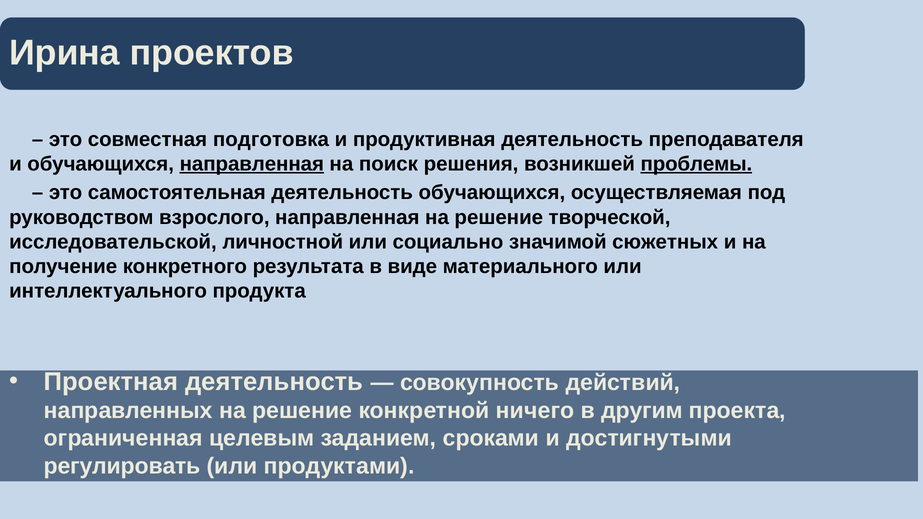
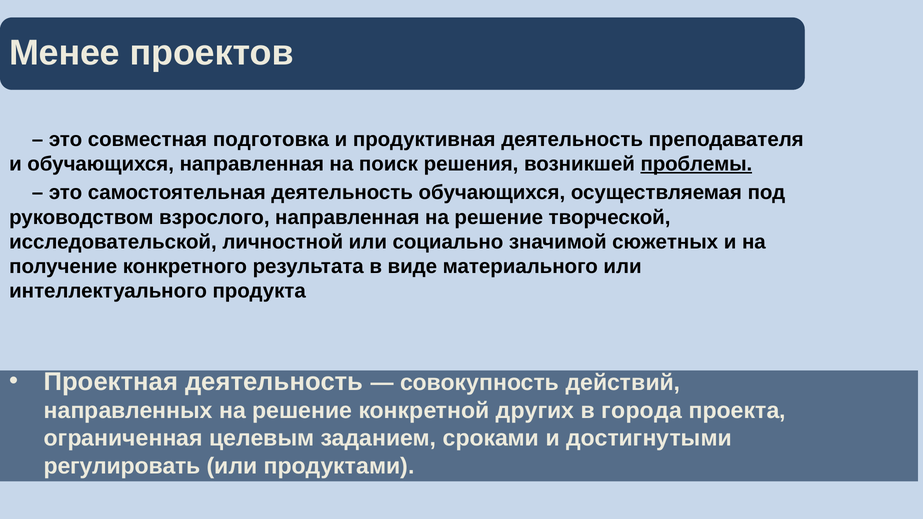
Ирина: Ирина -> Менее (65, 53)
направленная underline: present -> none (252, 164)
ничего: ничего -> других (535, 411)
другим: другим -> города (642, 411)
